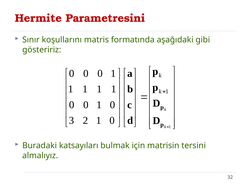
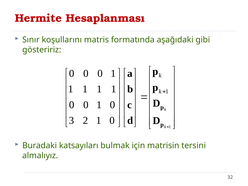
Parametresini: Parametresini -> Hesaplanması (105, 18)
